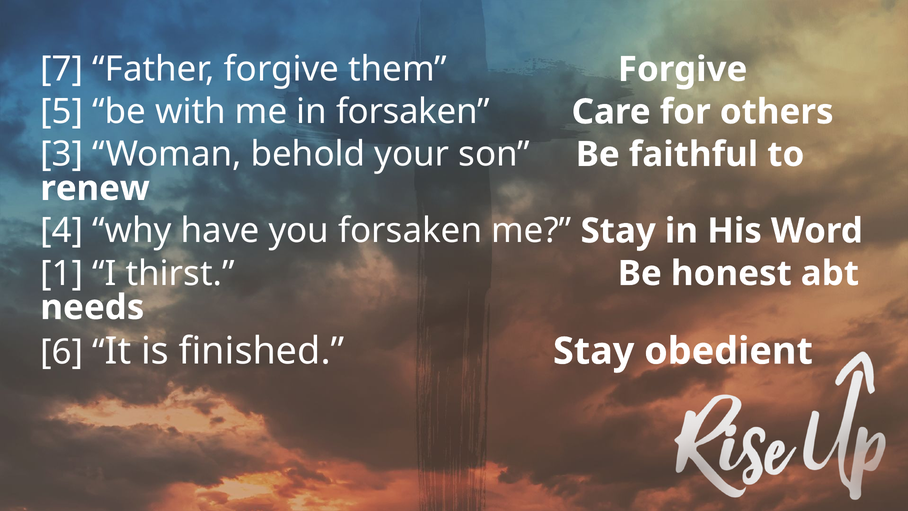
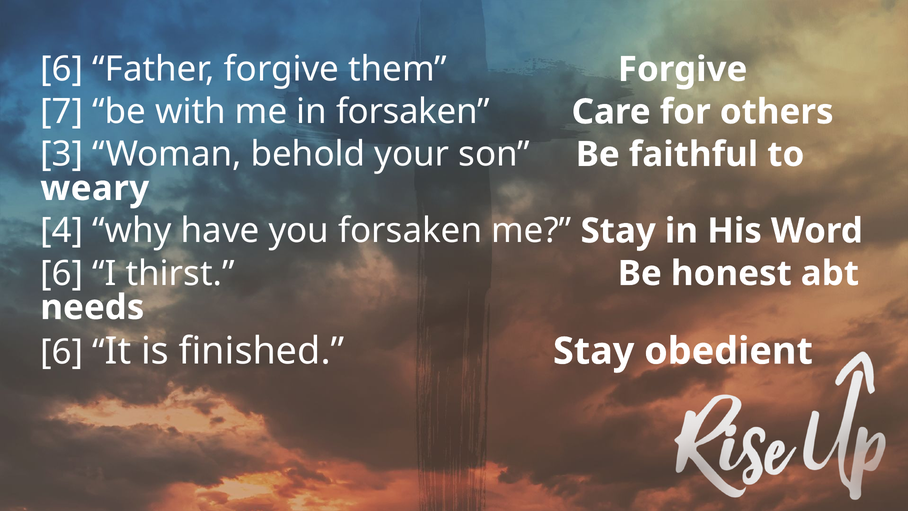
7: 7 -> 6 (62, 69)
5: 5 -> 7 (62, 112)
renew: renew -> weary (95, 188)
1: 1 -> 6 (62, 273)
